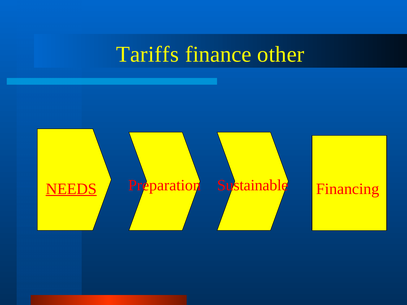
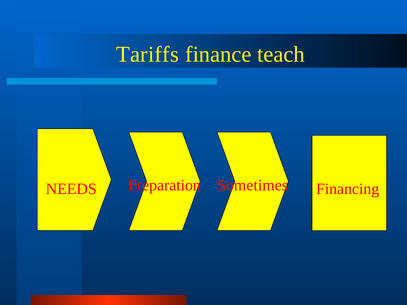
other: other -> teach (281, 54)
NEEDS underline: present -> none (71, 189)
Sustainable: Sustainable -> Sometimes (253, 186)
